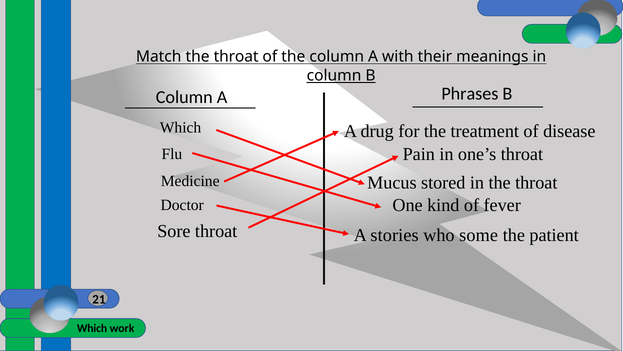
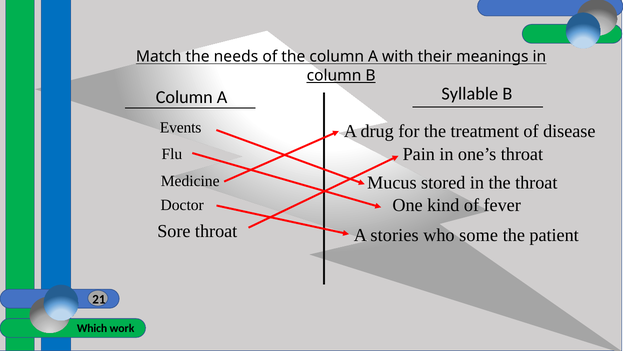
Match the throat: throat -> needs (236, 57)
Phrases: Phrases -> Syllable (470, 94)
Which: Which -> Events (181, 127)
